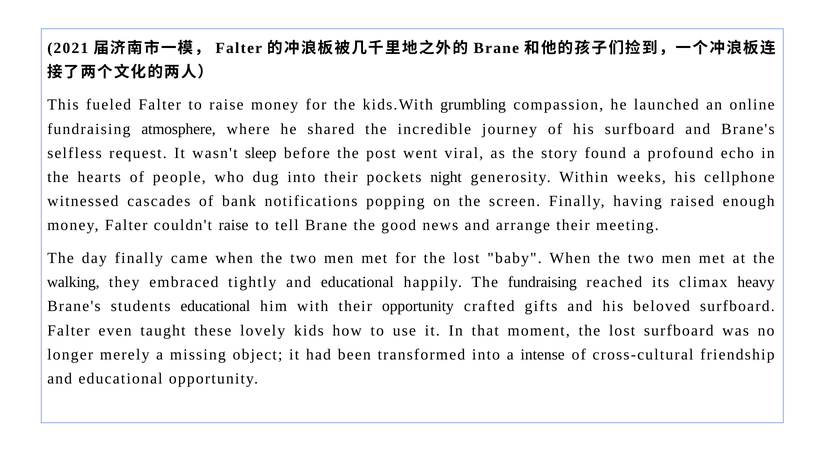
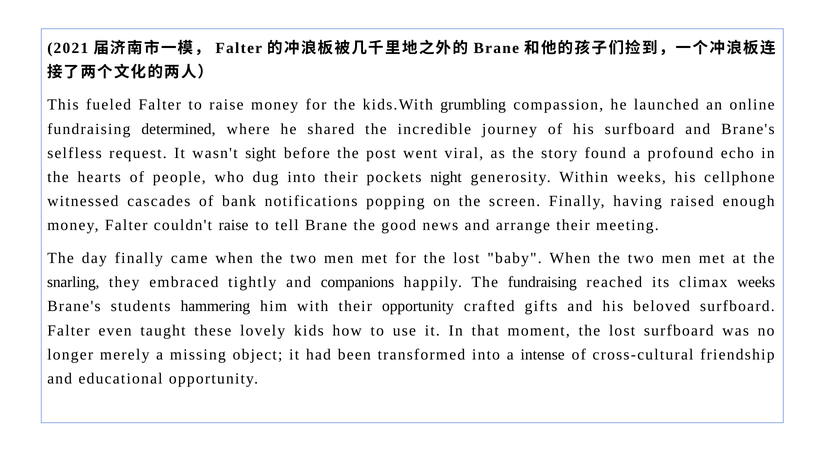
atmosphere: atmosphere -> determined (178, 129)
sleep: sleep -> sight (261, 153)
walking: walking -> snarling (73, 282)
tightly and educational: educational -> companions (358, 282)
climax heavy: heavy -> weeks (756, 282)
students educational: educational -> hammering (215, 306)
